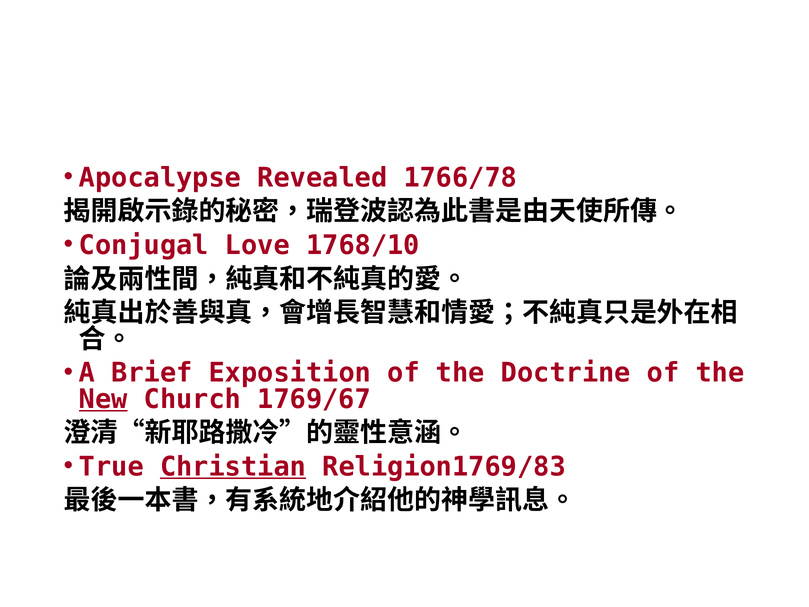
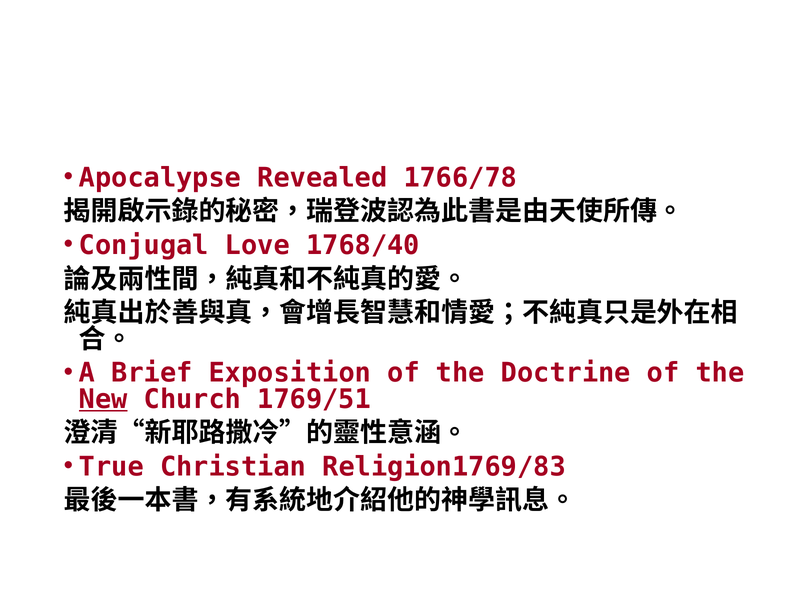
1768/10: 1768/10 -> 1768/40 (363, 245)
1769/67: 1769/67 -> 1769/51 (314, 399)
Christian underline: present -> none (233, 467)
